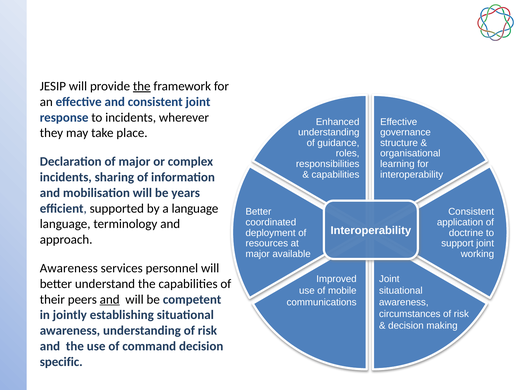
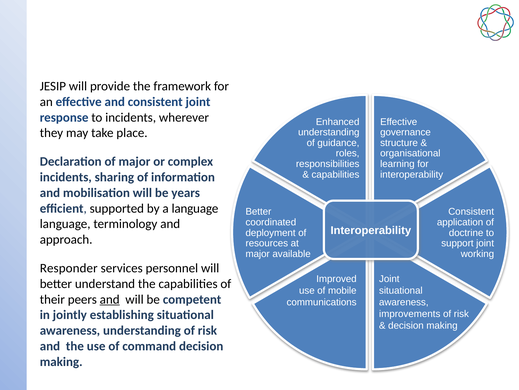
the underline: present -> none (142, 86)
Awareness: Awareness -> Responder (69, 268)
circumstances: circumstances -> improvements (410, 313)
specific: specific -> making (61, 361)
